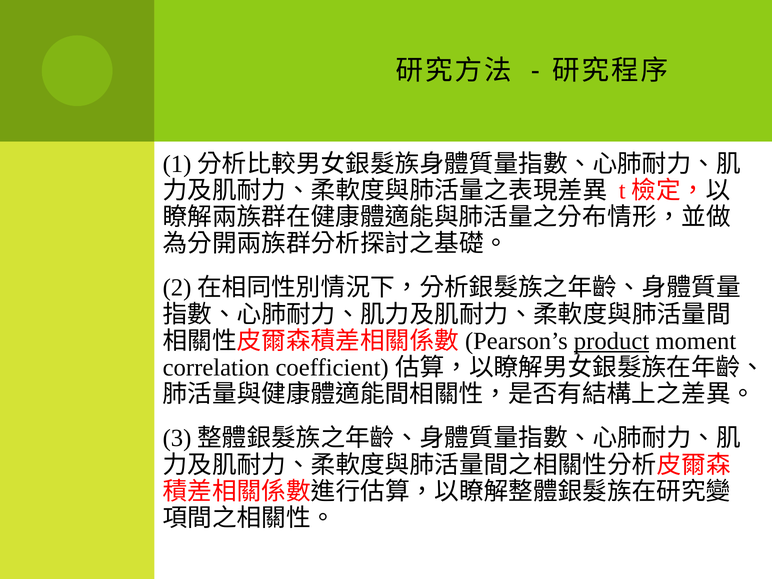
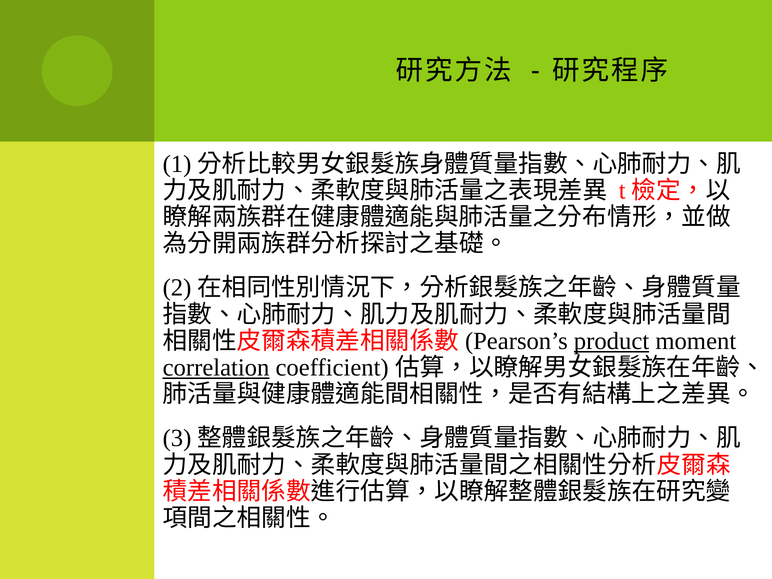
correlation underline: none -> present (216, 368)
